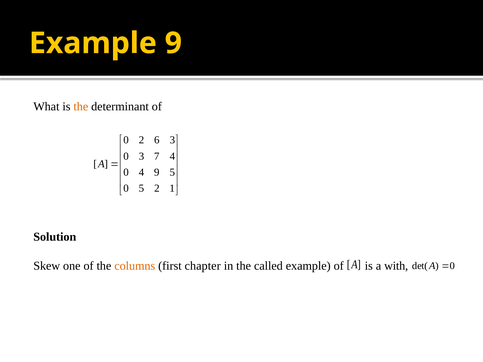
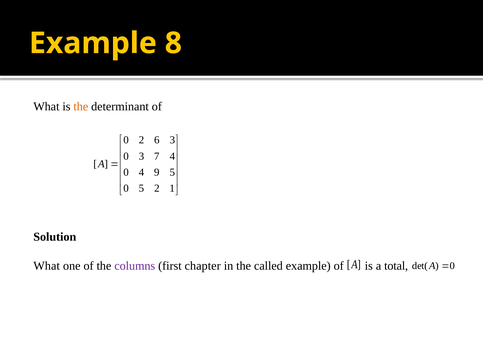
Example 9: 9 -> 8 (173, 43)
Skew: Skew -> What (47, 266)
columns colour: orange -> purple (135, 266)
with: with -> total (396, 266)
